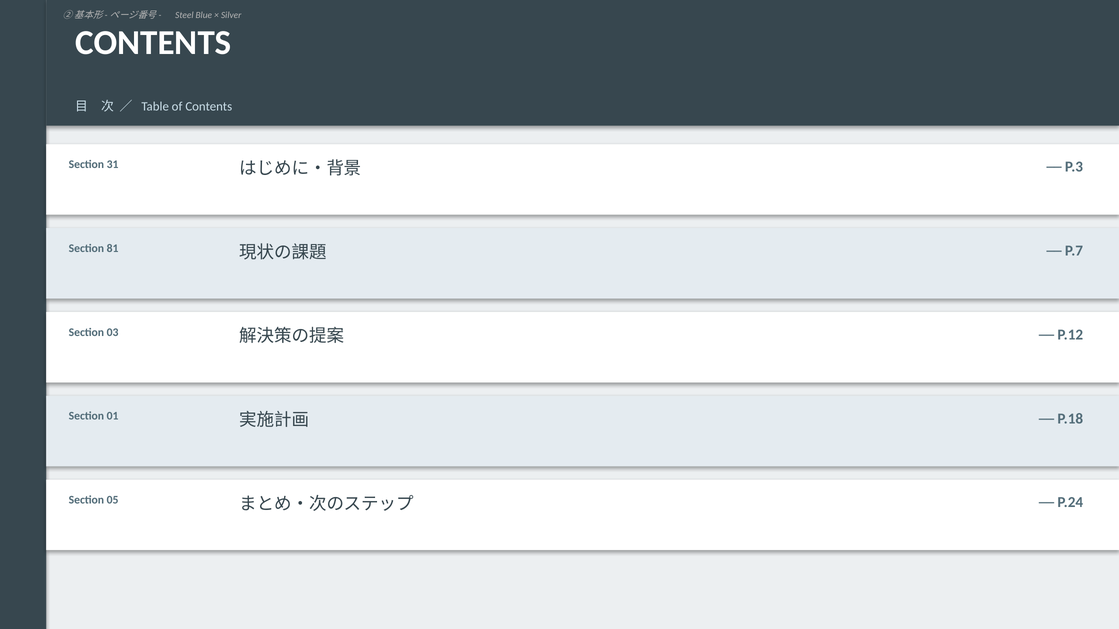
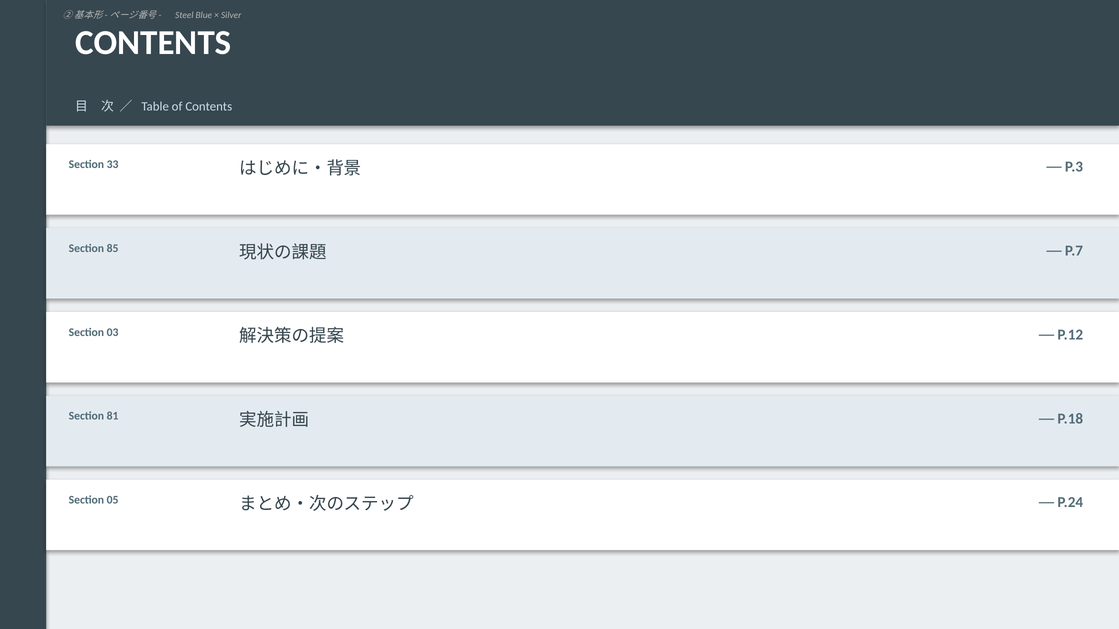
31: 31 -> 33 (113, 165)
81: 81 -> 85 (113, 249)
01: 01 -> 81 (113, 417)
